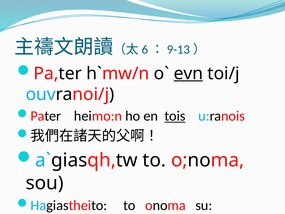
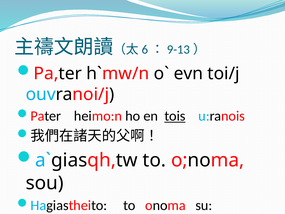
evn underline: present -> none (188, 73)
